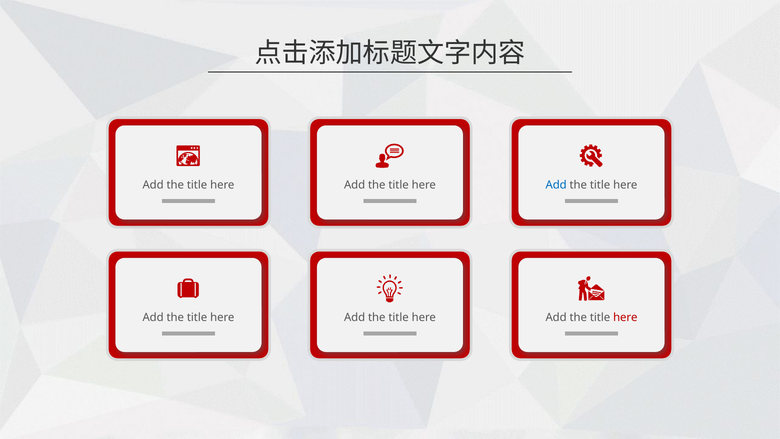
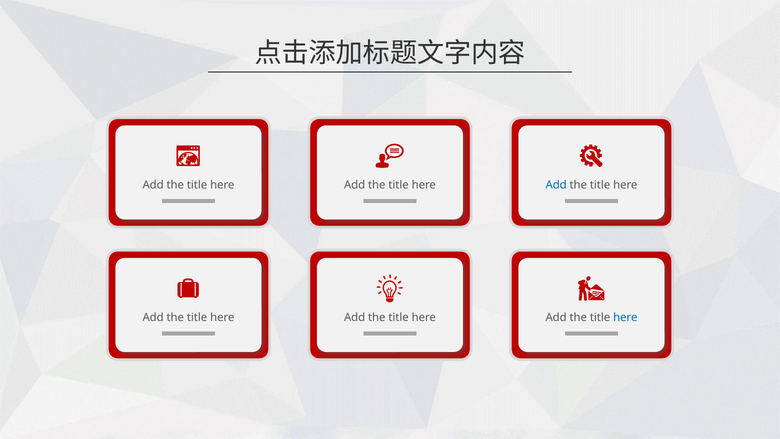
here colour: red -> blue (625, 317)
